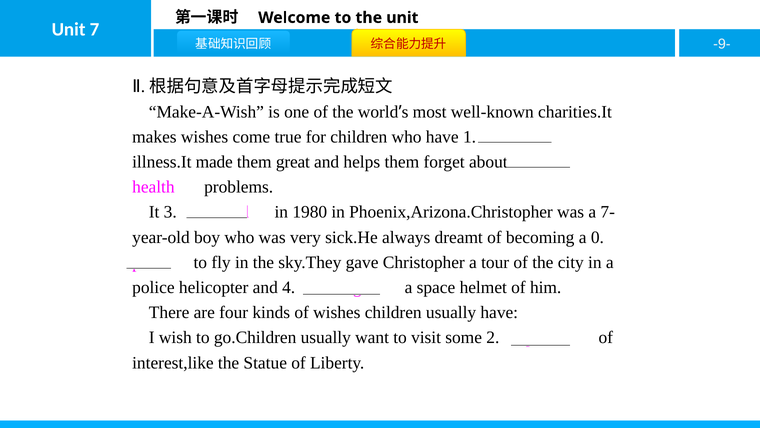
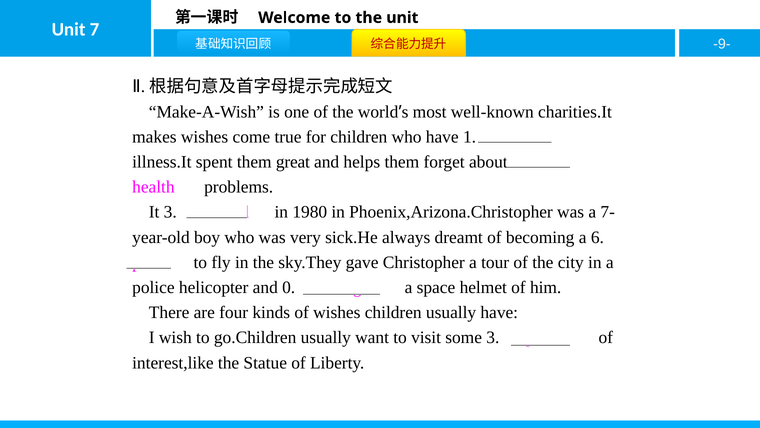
made: made -> spent (214, 162)
0: 0 -> 6 (597, 237)
4: 4 -> 0 (289, 287)
some 2: 2 -> 3 (493, 337)
